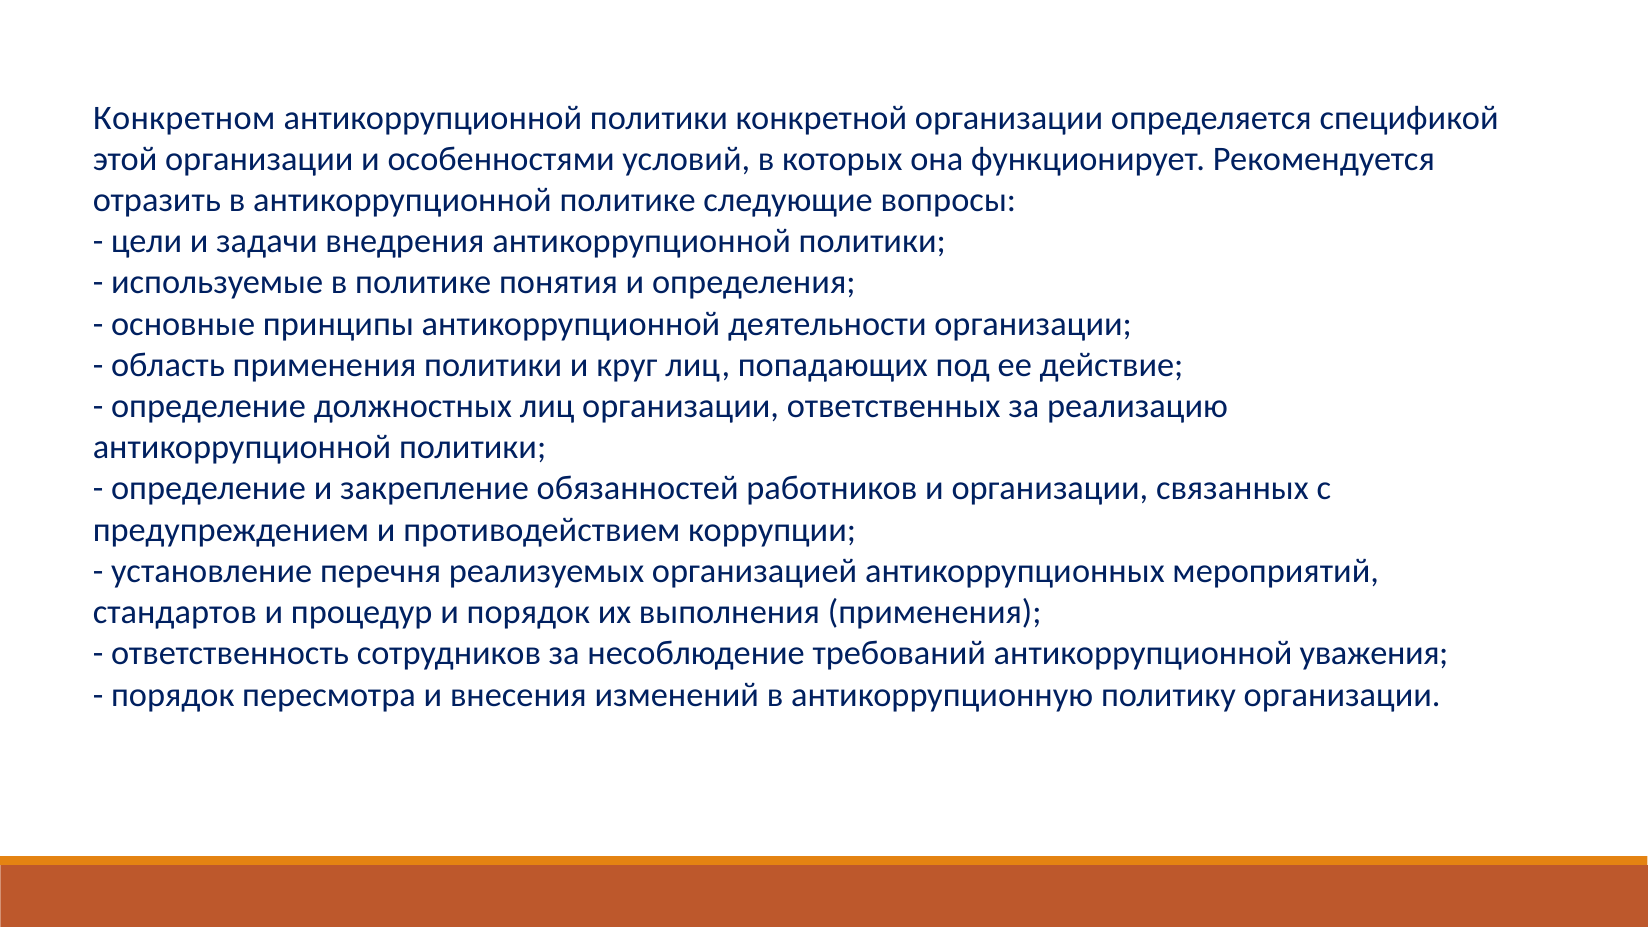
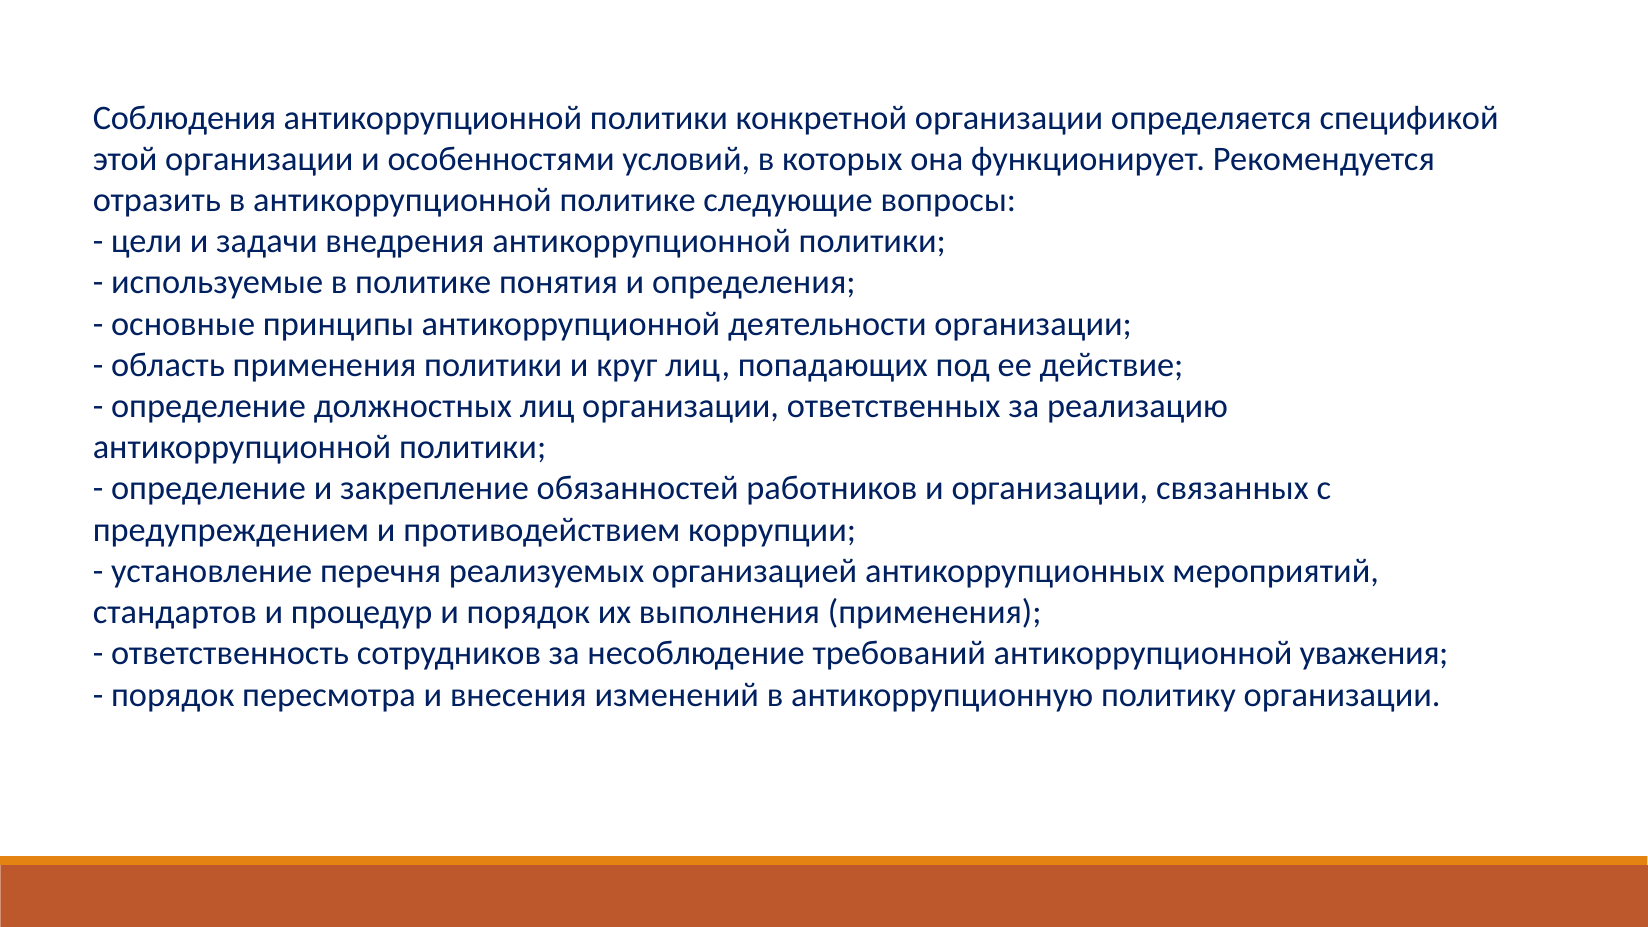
Конкретном: Конкретном -> Соблюдения (185, 118)
